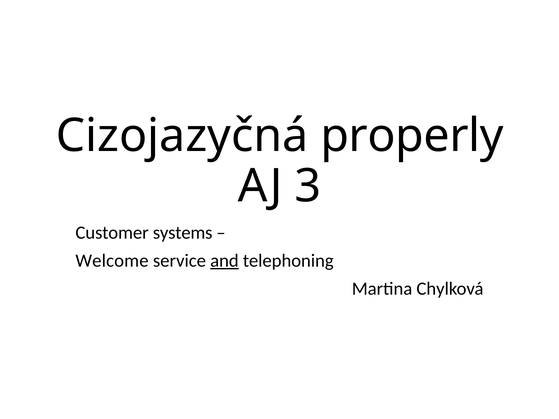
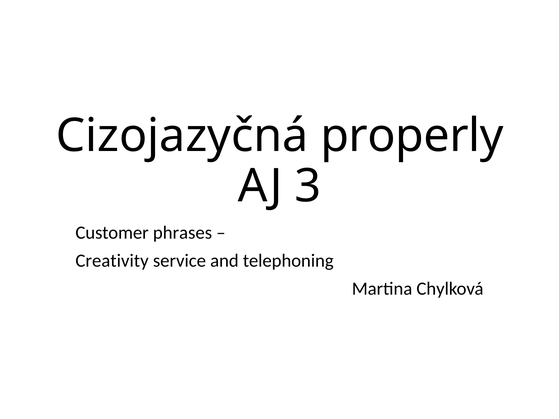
systems: systems -> phrases (183, 233)
Welcome: Welcome -> Creativity (112, 261)
and underline: present -> none (224, 261)
